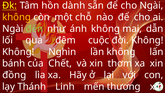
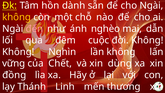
đến colour: light green -> pink (34, 29)
ánh không: không -> nghèo (106, 29)
bánh: bánh -> vững (14, 63)
thơm: thơm -> dùng (120, 63)
